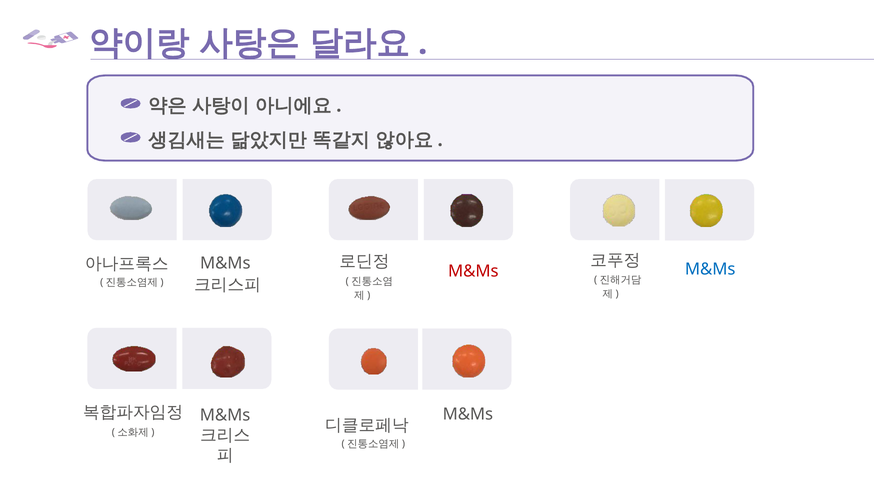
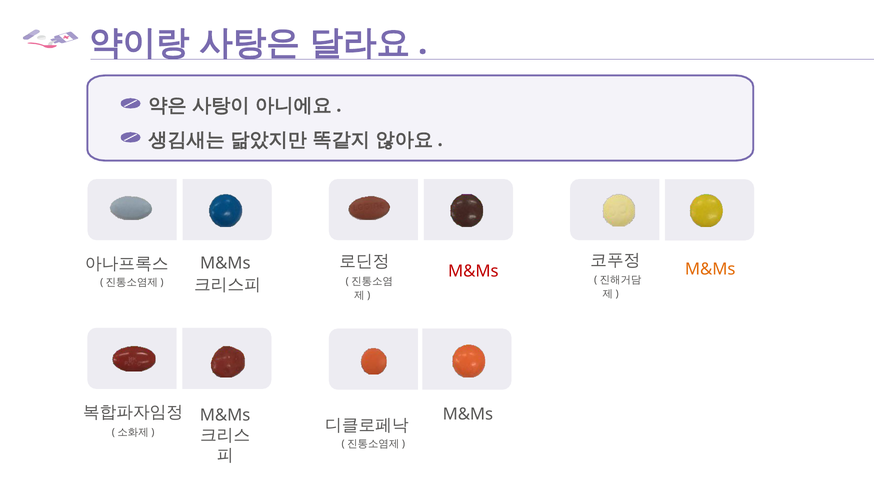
M&Ms colour: blue -> orange (710, 269)
